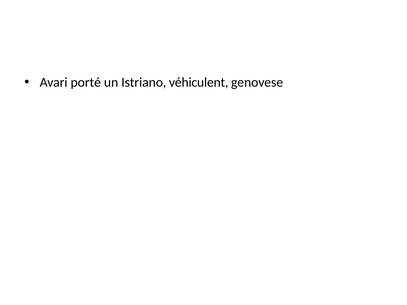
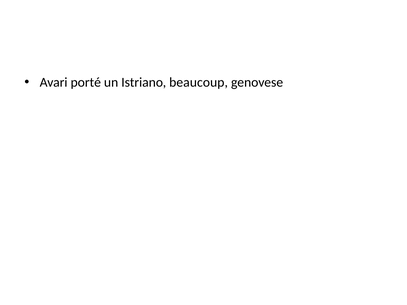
véhiculent: véhiculent -> beaucoup (199, 82)
